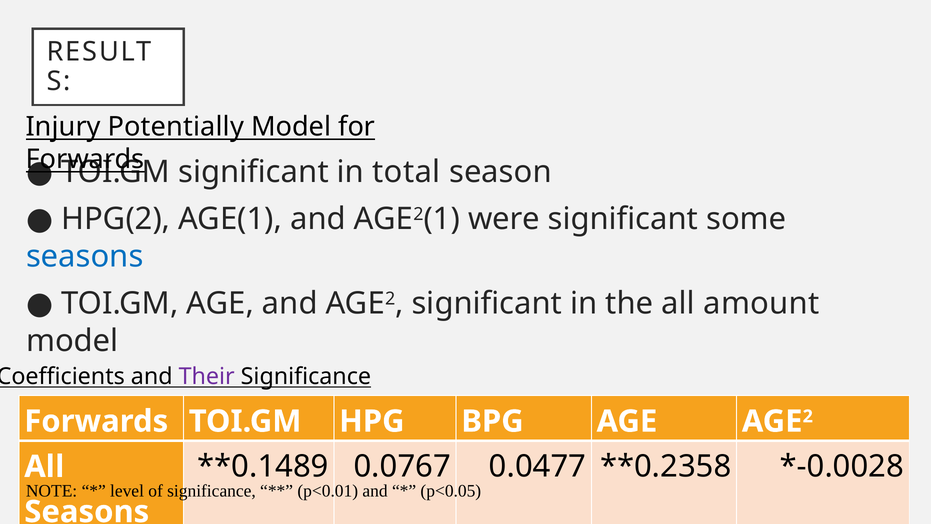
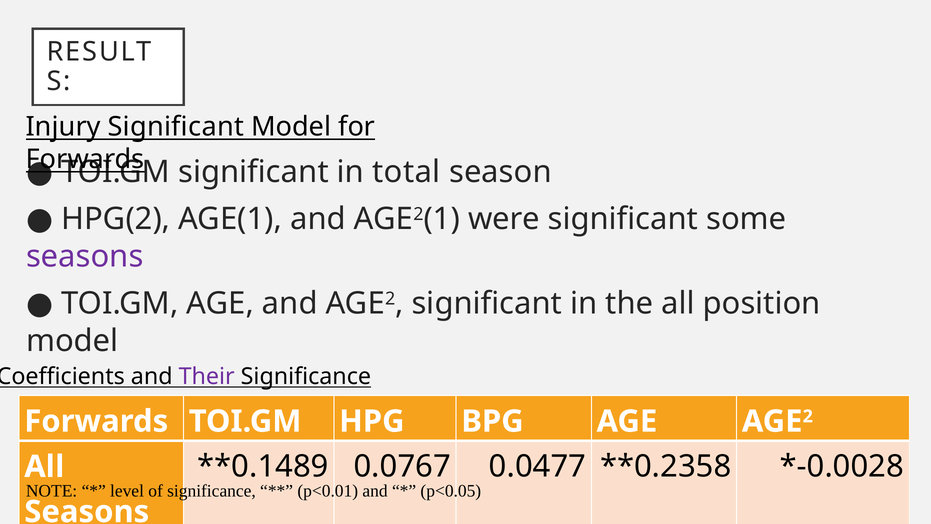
Injury Potentially: Potentially -> Significant (176, 127)
seasons colour: blue -> purple (85, 256)
amount: amount -> position (762, 303)
